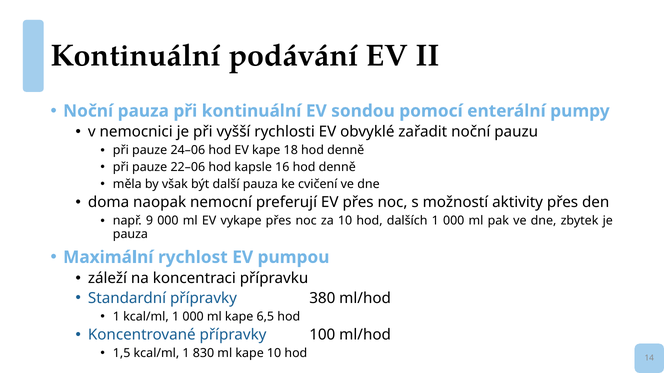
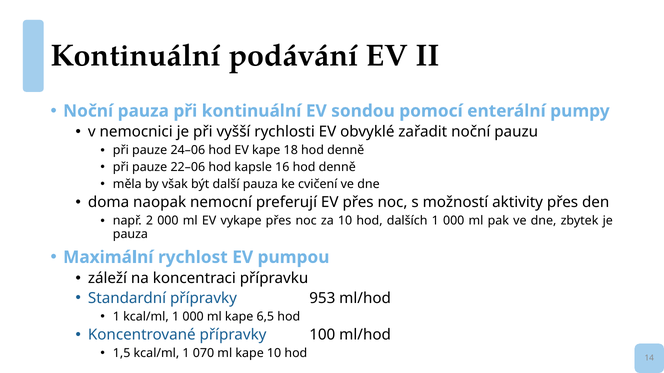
9: 9 -> 2 (149, 221)
380: 380 -> 953 (322, 298)
830: 830 -> 070 (204, 354)
